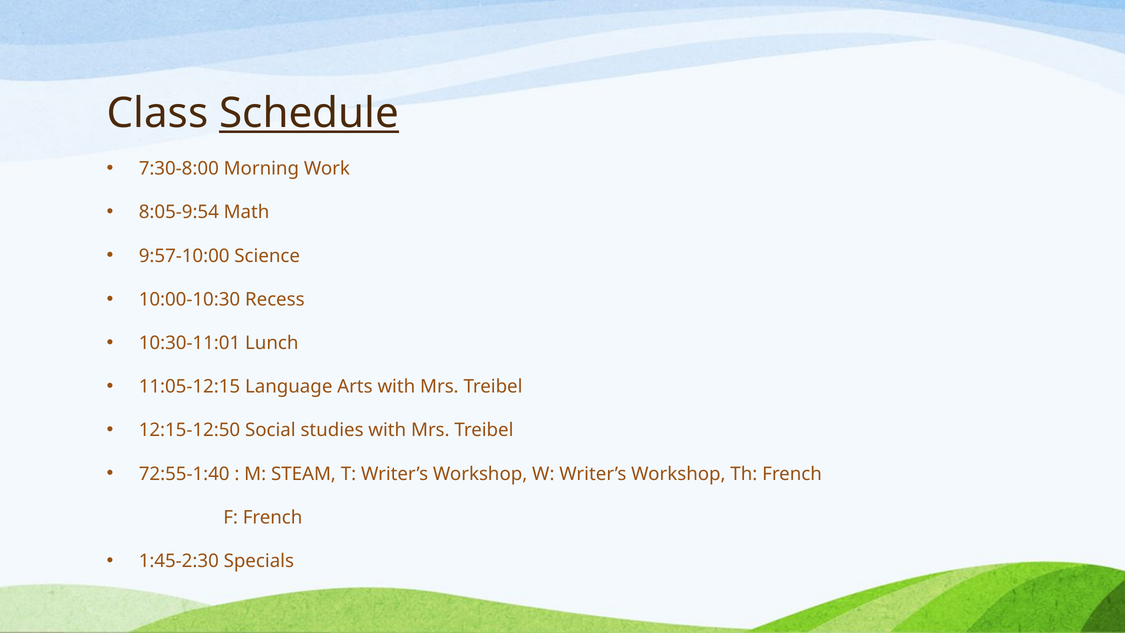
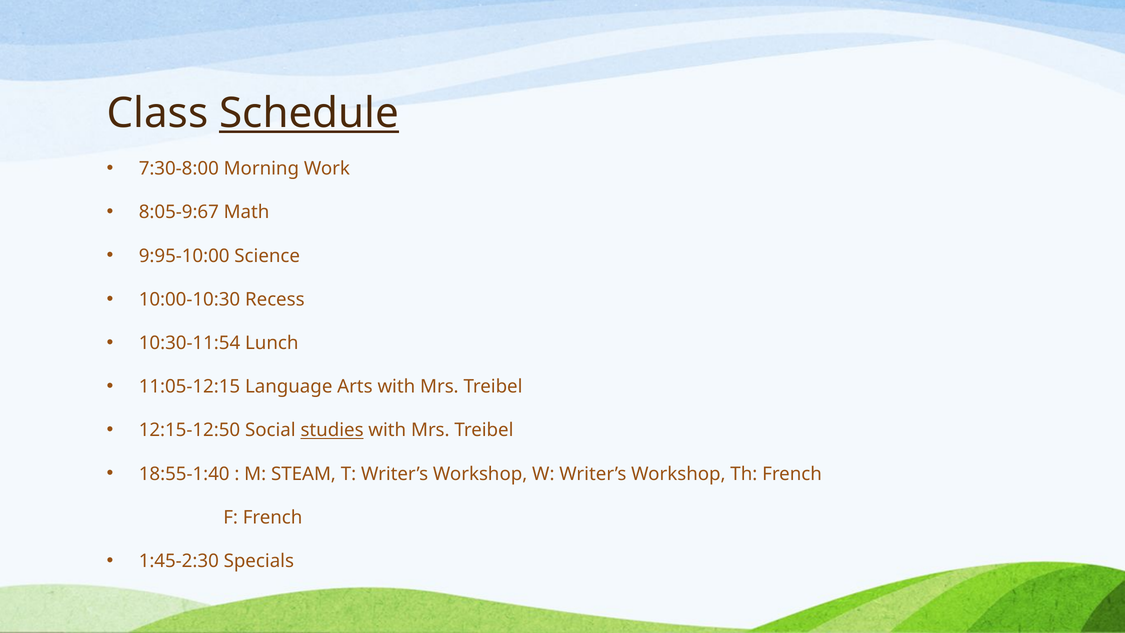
8:05-9:54: 8:05-9:54 -> 8:05-9:67 (179, 212)
9:57-10:00: 9:57-10:00 -> 9:95-10:00 (184, 256)
10:30-11:01: 10:30-11:01 -> 10:30-11:54 (190, 343)
studies underline: none -> present (332, 430)
72:55-1:40: 72:55-1:40 -> 18:55-1:40 (184, 474)
